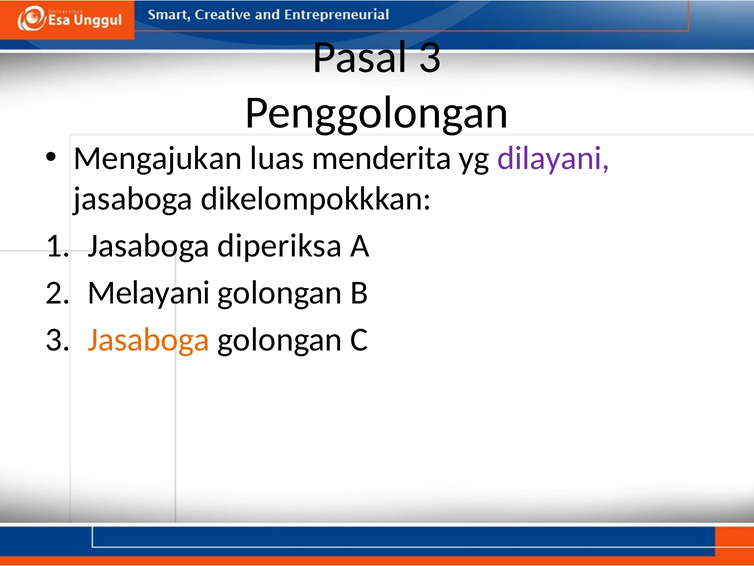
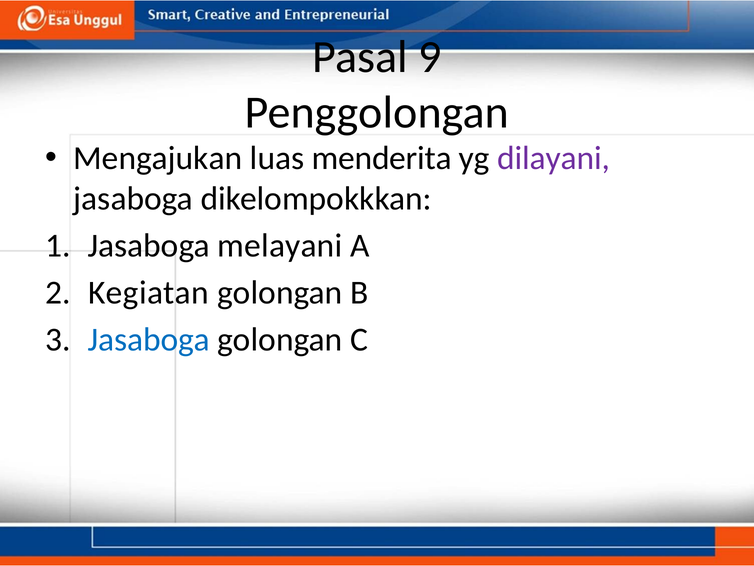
Pasal 3: 3 -> 9 (430, 57)
diperiksa: diperiksa -> melayani (280, 245)
Melayani: Melayani -> Kegiatan (149, 292)
Jasaboga colour: orange -> blue (149, 339)
